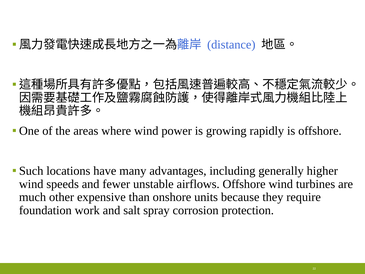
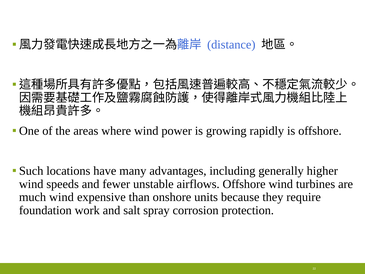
much other: other -> wind (61, 197)
